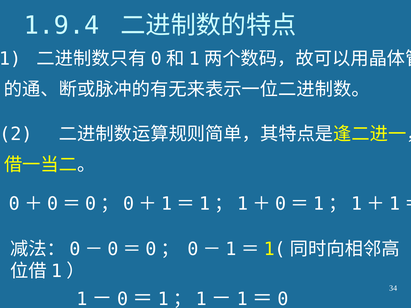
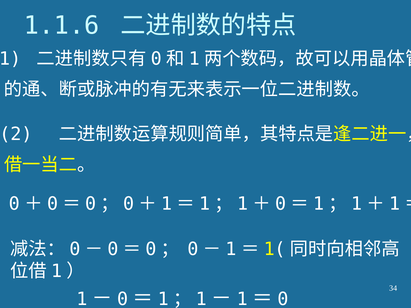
1.9.4: 1.9.4 -> 1.1.6 (61, 26)
